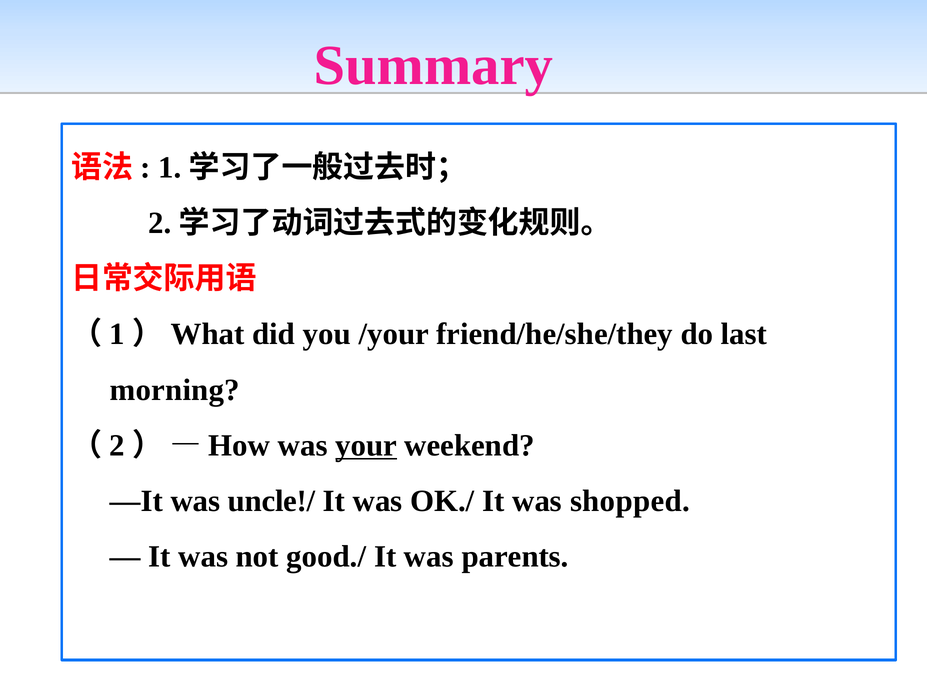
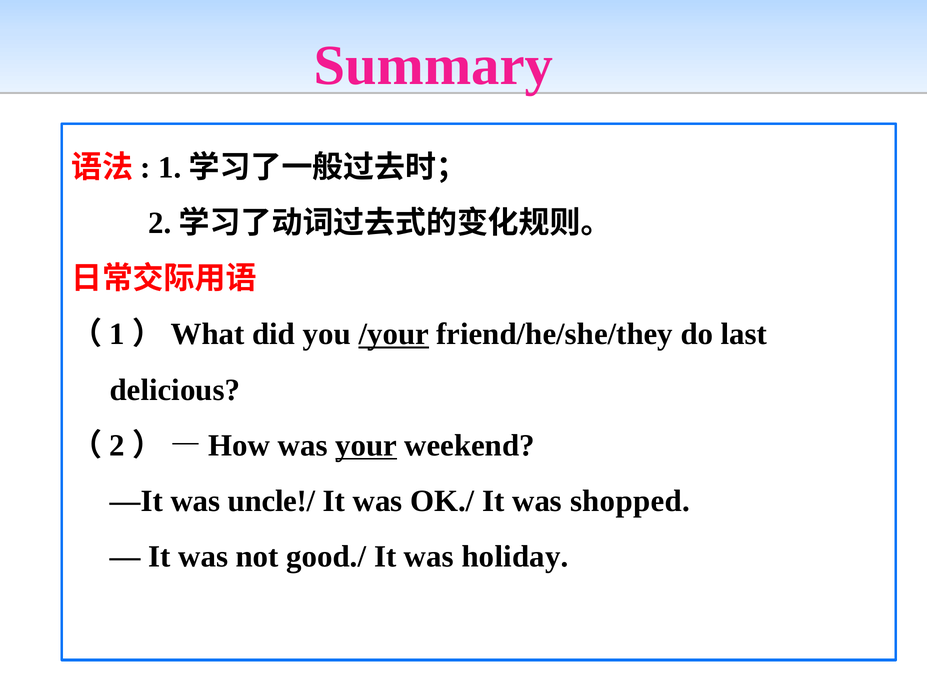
/your underline: none -> present (394, 334)
morning: morning -> delicious (175, 390)
parents: parents -> holiday (515, 557)
